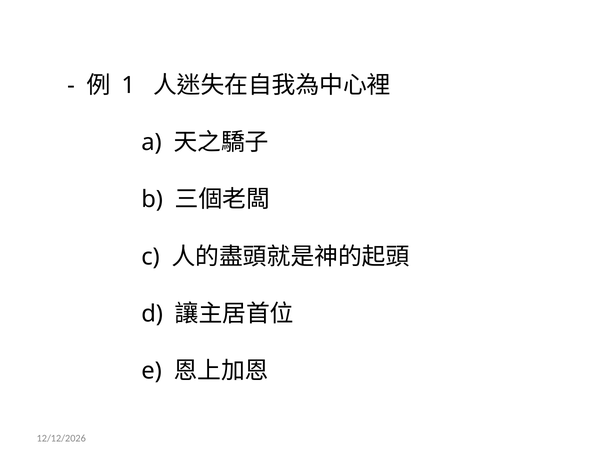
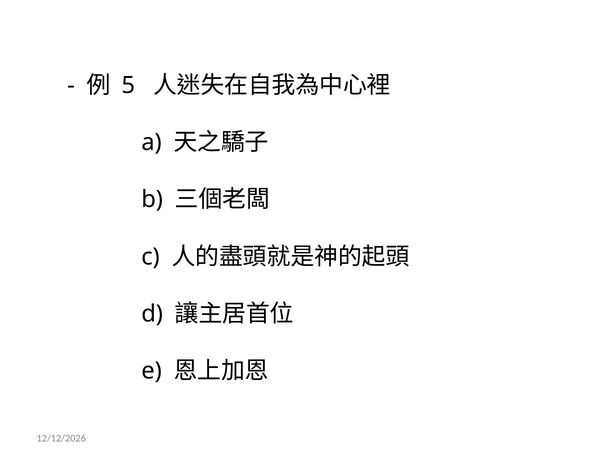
1: 1 -> 5 (128, 85)
